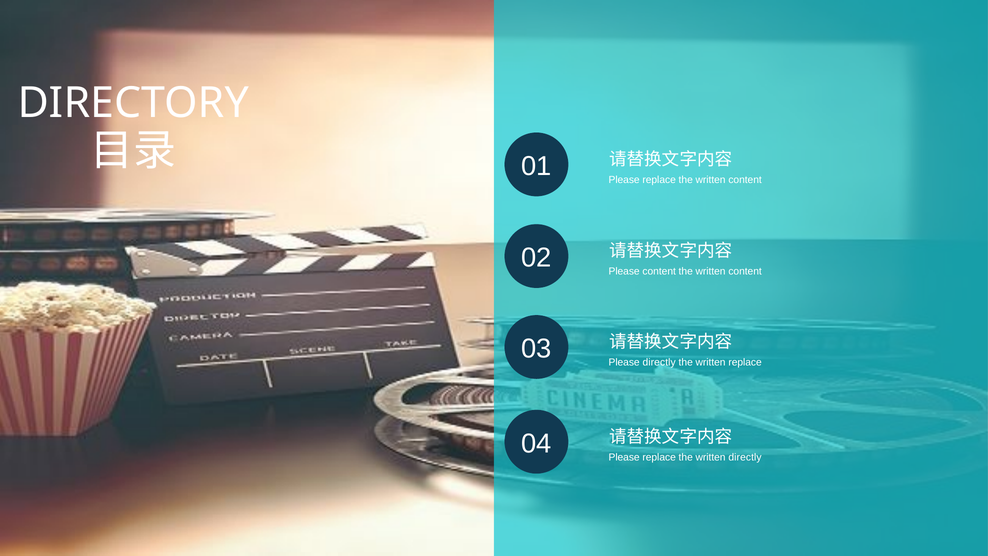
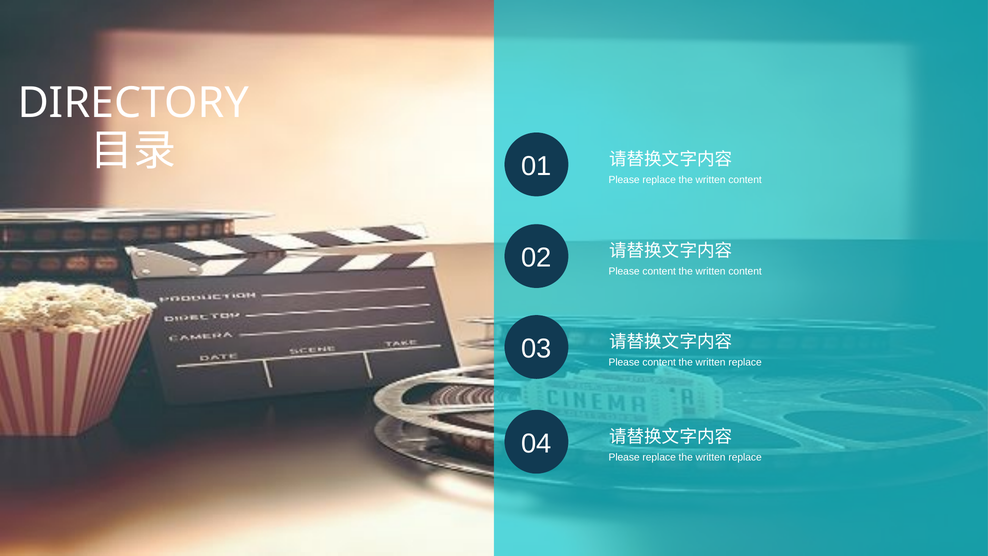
03 Please directly: directly -> content (659, 362)
replace the written directly: directly -> replace (745, 457)
